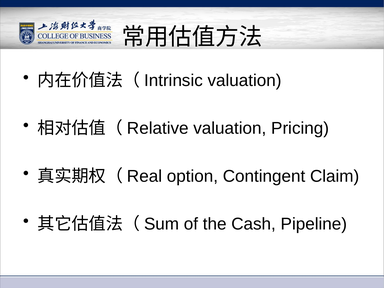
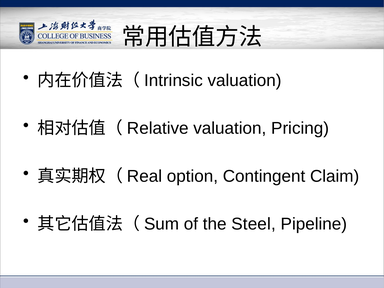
Cash: Cash -> Steel (254, 224)
